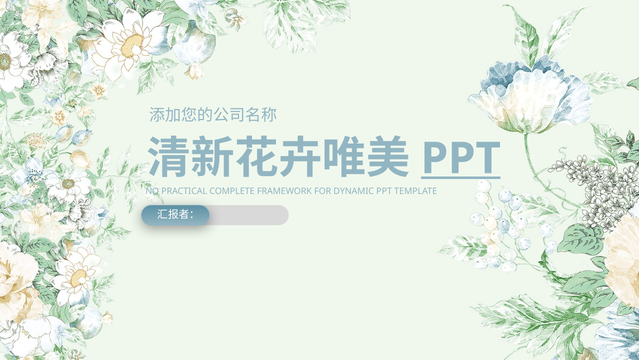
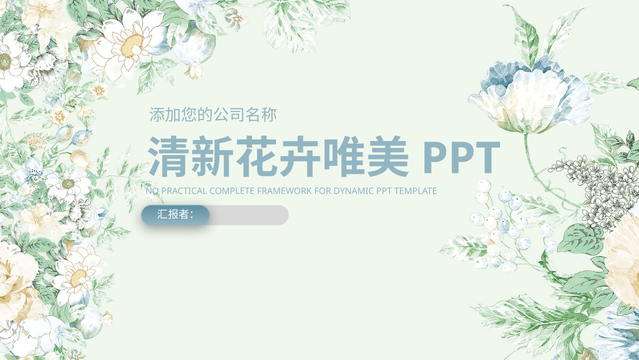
PPT underline: present -> none (461, 158)
